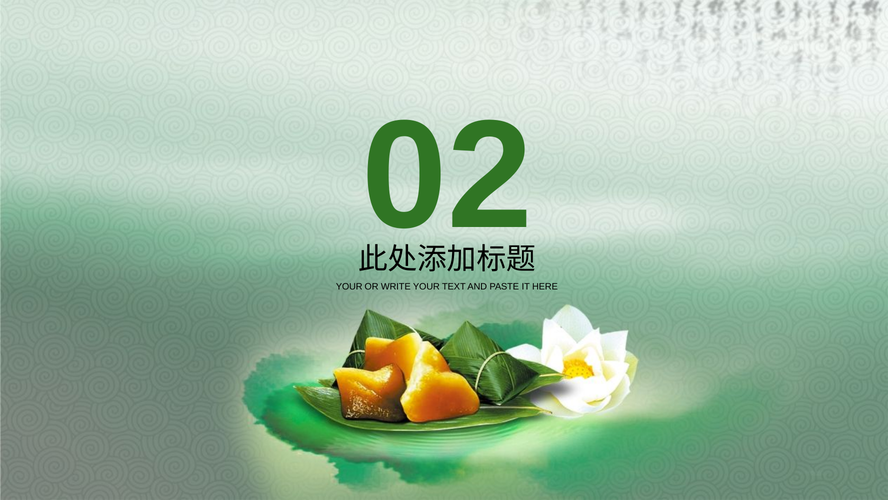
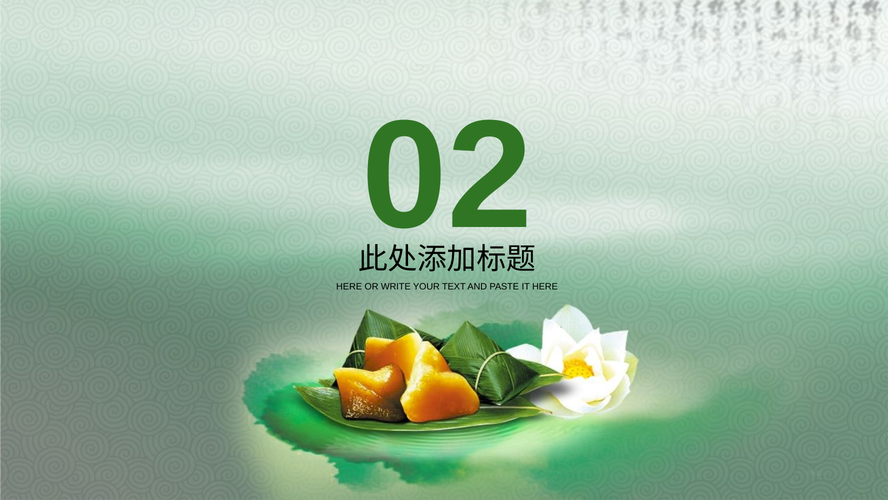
YOUR: YOUR -> HERE (349, 286)
